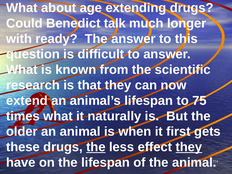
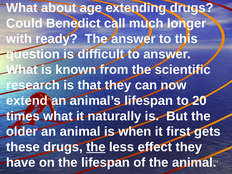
talk: talk -> call (115, 23)
75: 75 -> 20 (199, 101)
they underline: present -> none (189, 147)
